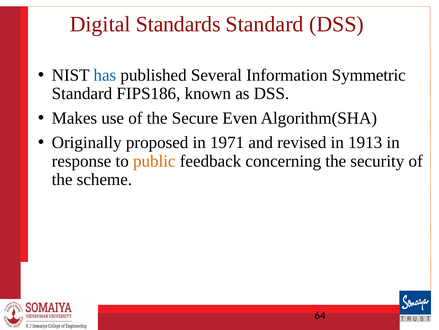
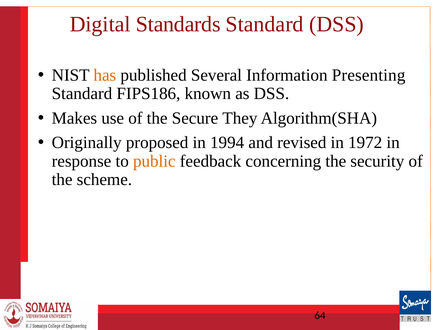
has colour: blue -> orange (105, 75)
Symmetric: Symmetric -> Presenting (369, 75)
Even: Even -> They (240, 118)
1971: 1971 -> 1994 (227, 142)
1913: 1913 -> 1972 (365, 142)
